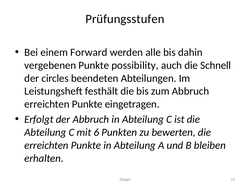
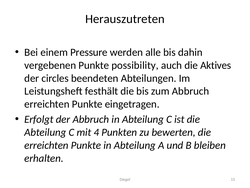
Prüfungsstufen: Prüfungsstufen -> Herauszutreten (125, 19)
Forward: Forward -> Pressure (89, 52)
Schnell: Schnell -> Aktives (216, 65)
6: 6 -> 4 (96, 132)
